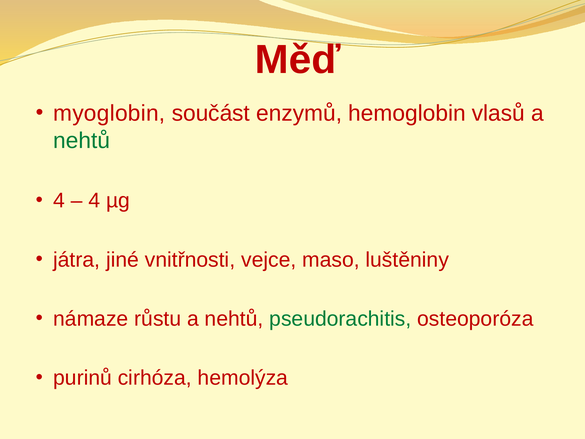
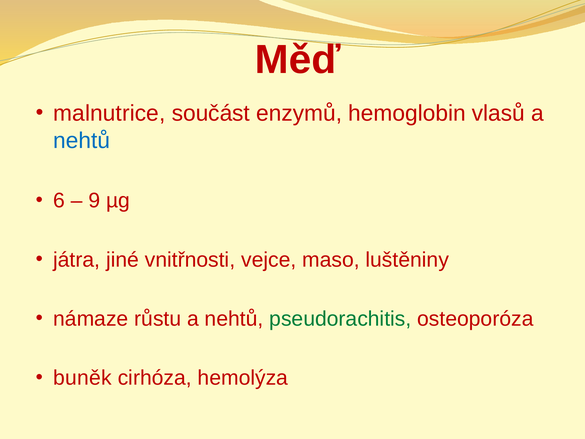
myoglobin: myoglobin -> malnutrice (109, 113)
nehtů colour: green -> blue (82, 140)
4: 4 -> 6 (59, 200)
4: 4 -> 9 (94, 200)
purinů: purinů -> buněk (82, 378)
